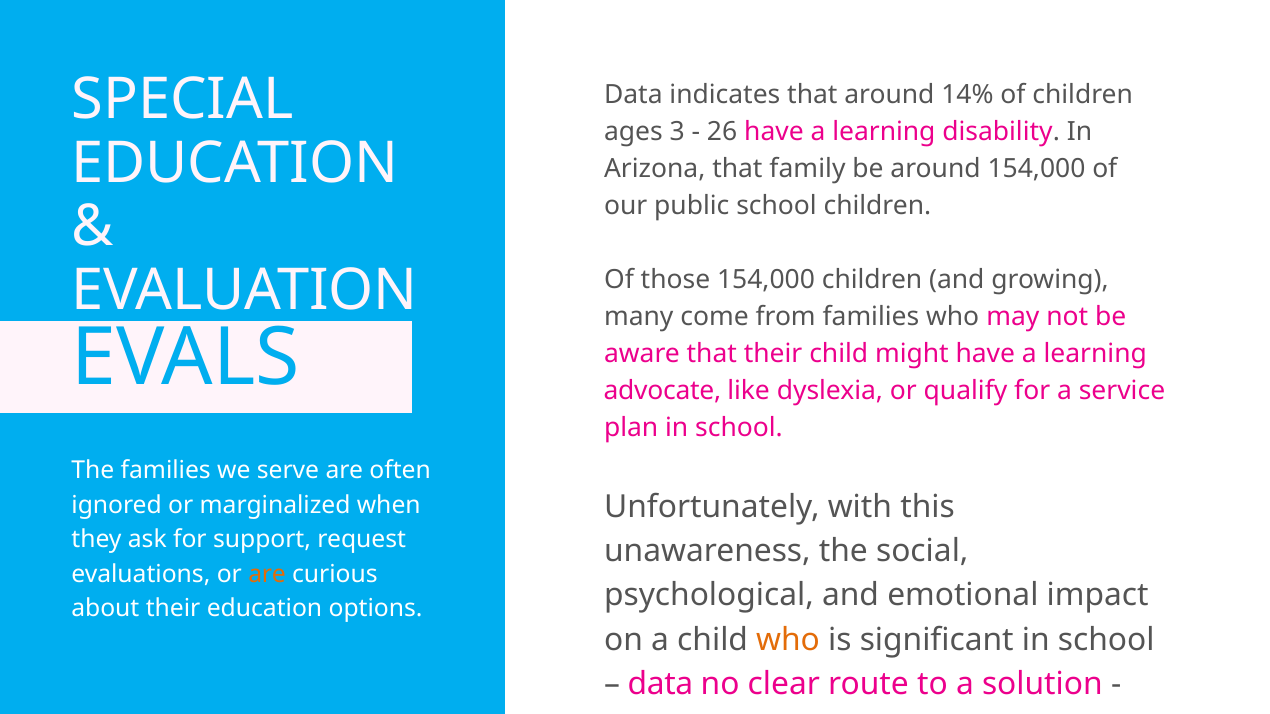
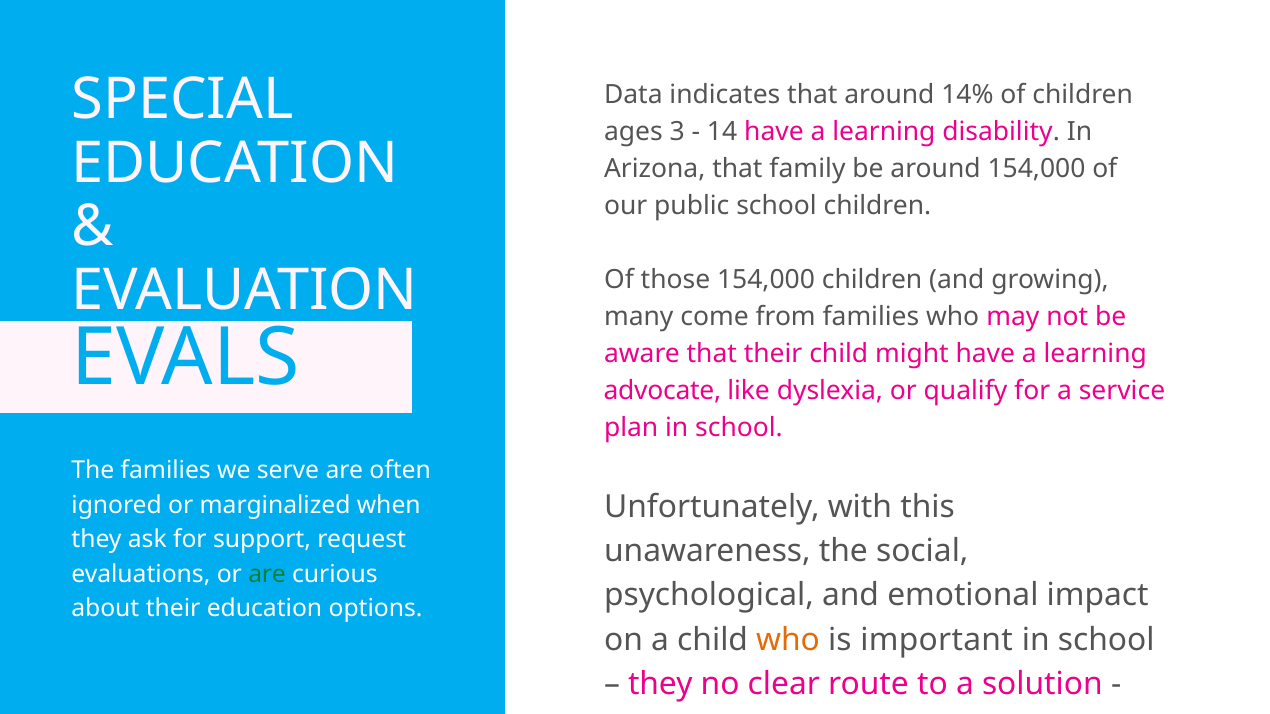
26: 26 -> 14 (722, 132)
are colour: orange -> green (267, 574)
significant: significant -> important (937, 640)
data: data -> they (660, 685)
